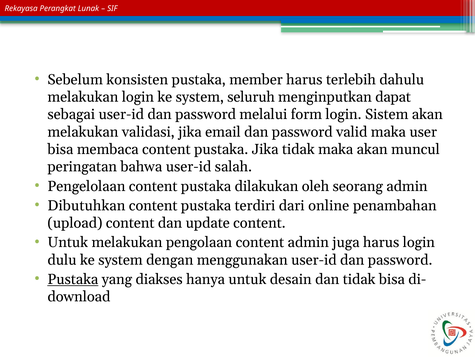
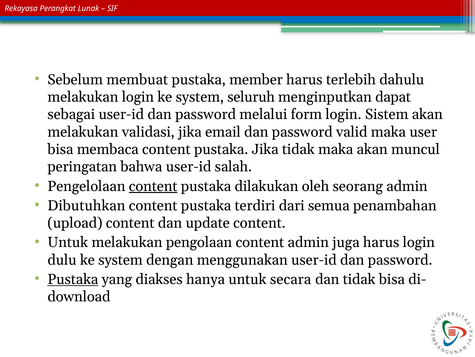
konsisten: konsisten -> membuat (137, 79)
content underline: none -> present (153, 186)
online: online -> semua (329, 205)
desain: desain -> secara (291, 279)
